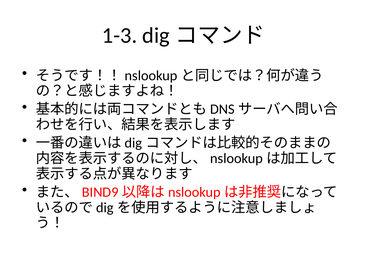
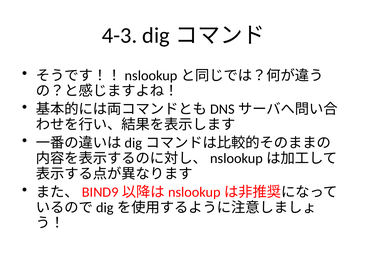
1-3: 1-3 -> 4-3 (120, 36)
